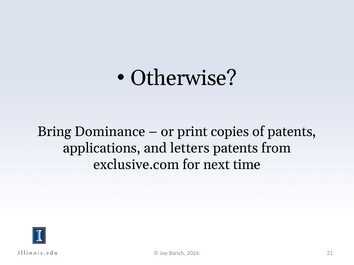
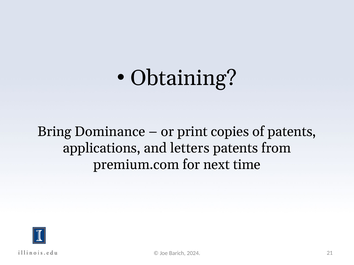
Otherwise: Otherwise -> Obtaining (184, 78)
exclusive.com: exclusive.com -> premium.com (136, 165)
